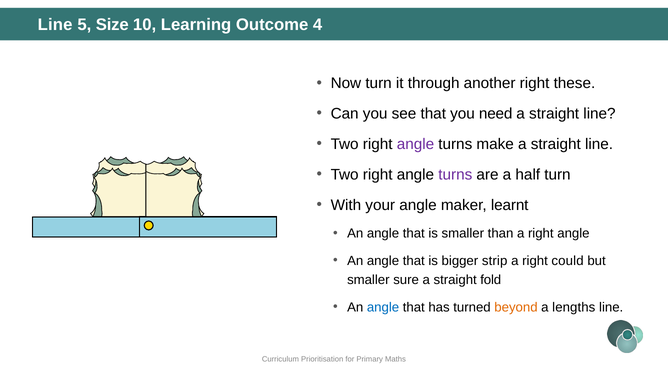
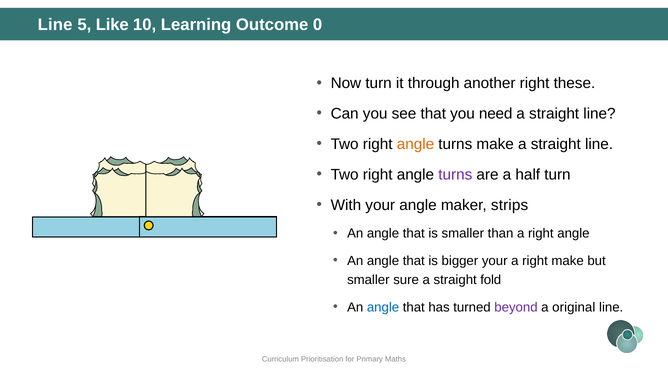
Size: Size -> Like (112, 25)
4: 4 -> 0 (318, 25)
angle colour: purple -> orange (415, 144)
learnt: learnt -> strips (510, 205)
bigger strip: strip -> your (495, 261)
right could: could -> make (568, 261)
beyond colour: orange -> purple (516, 307)
lengths: lengths -> original (574, 307)
